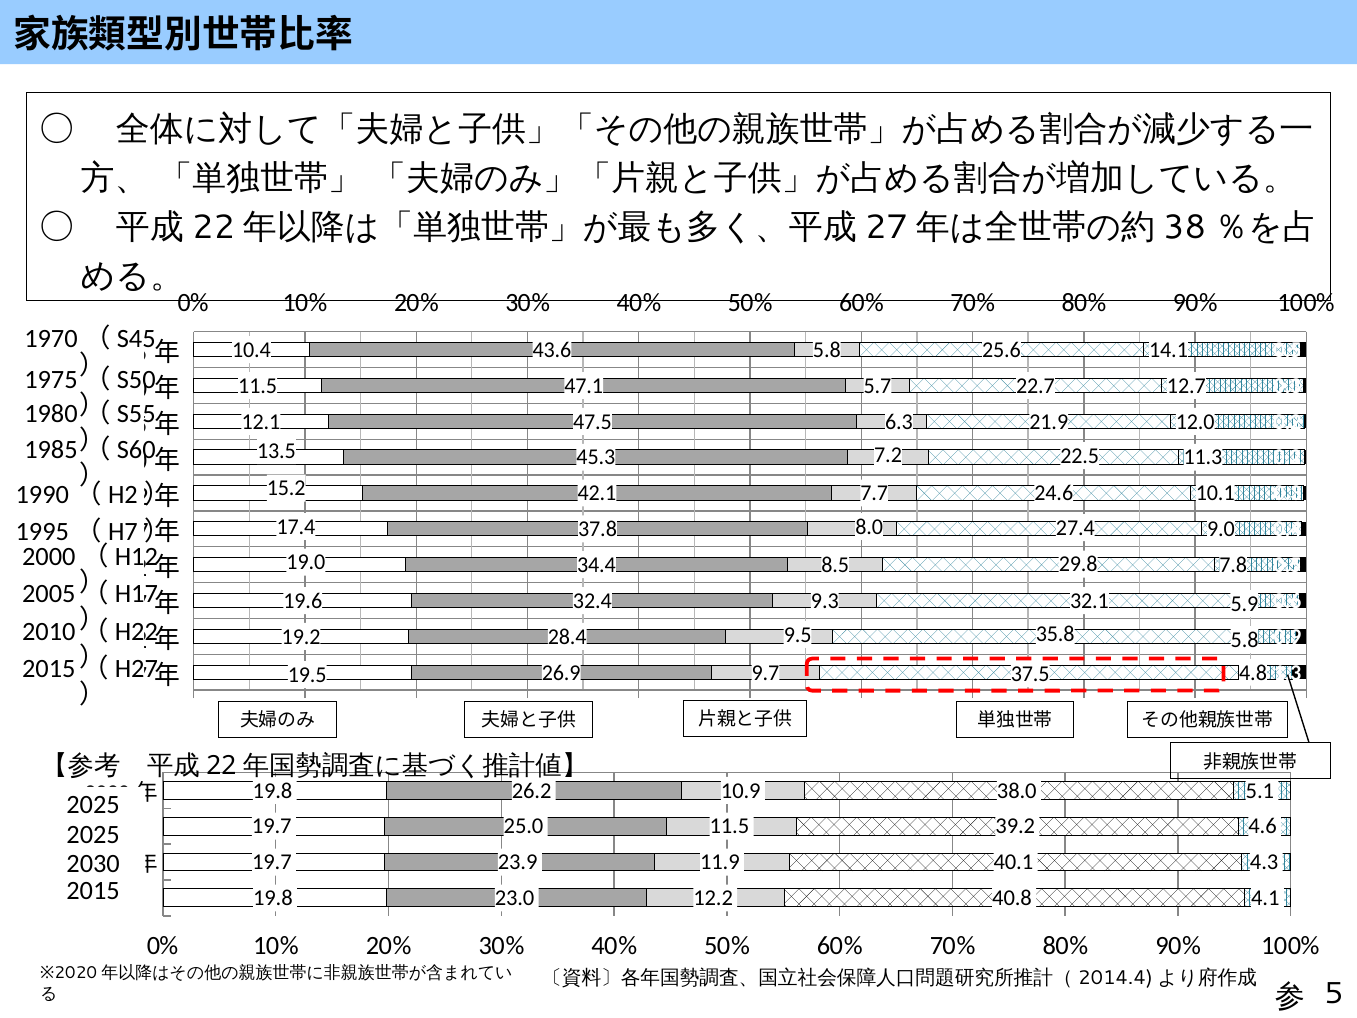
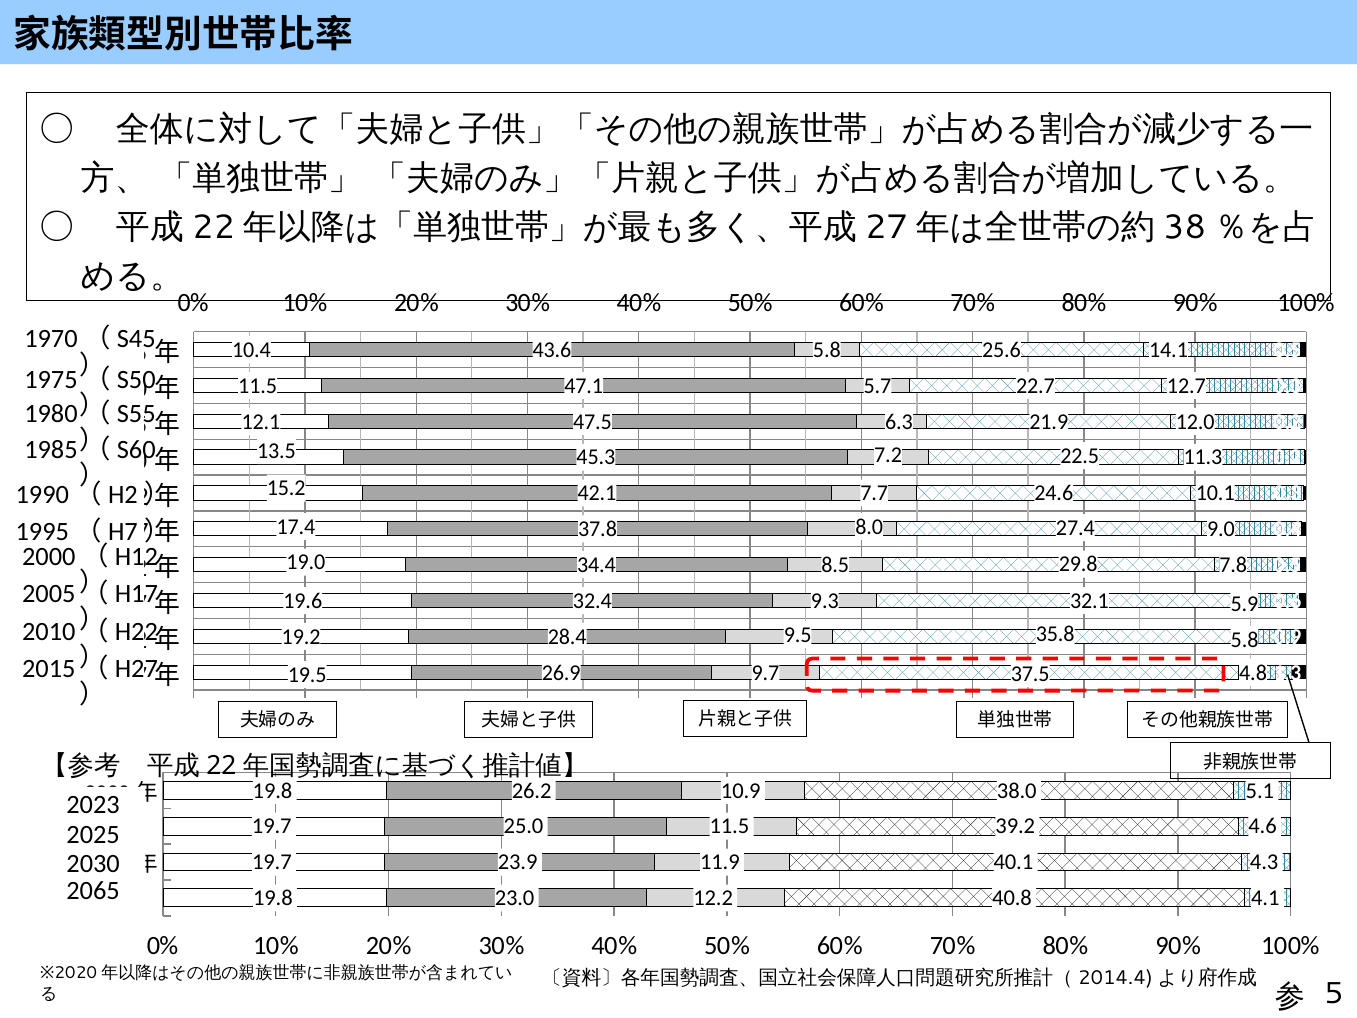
2025: 2025 -> 2023 (93, 805)
2015: 2015 -> 2065 (93, 890)
